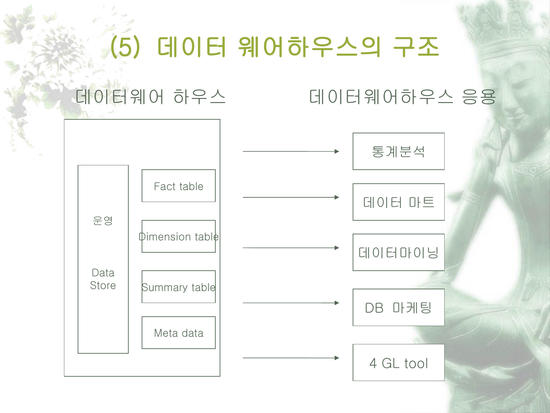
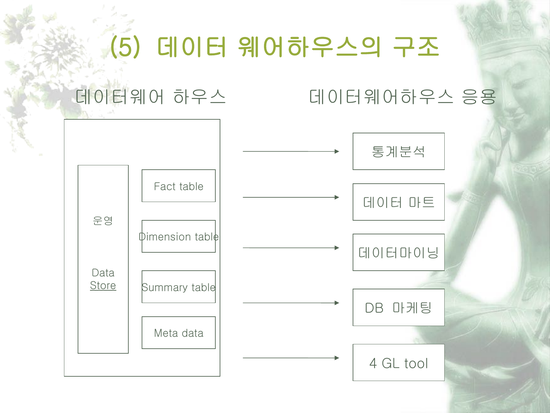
Store underline: none -> present (103, 285)
